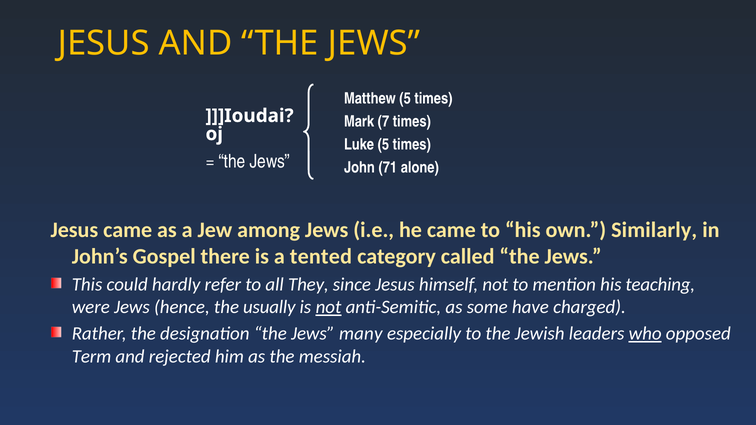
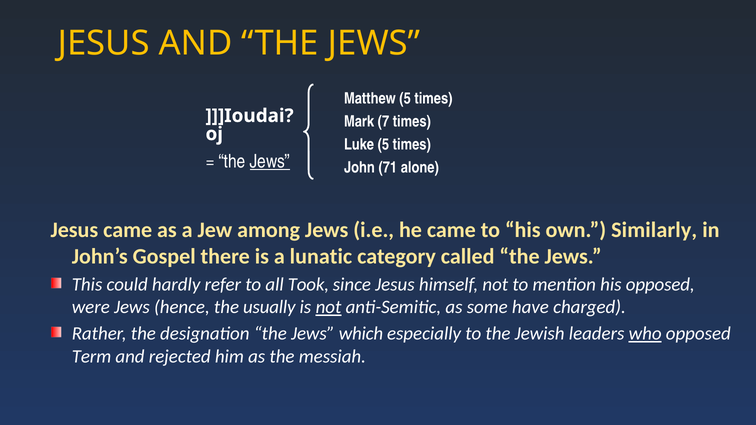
Jews underline: none -> present (270, 162)
tented: tented -> lunatic (321, 257)
They: They -> Took (308, 285)
his teaching: teaching -> opposed (660, 285)
many: many -> which (361, 334)
